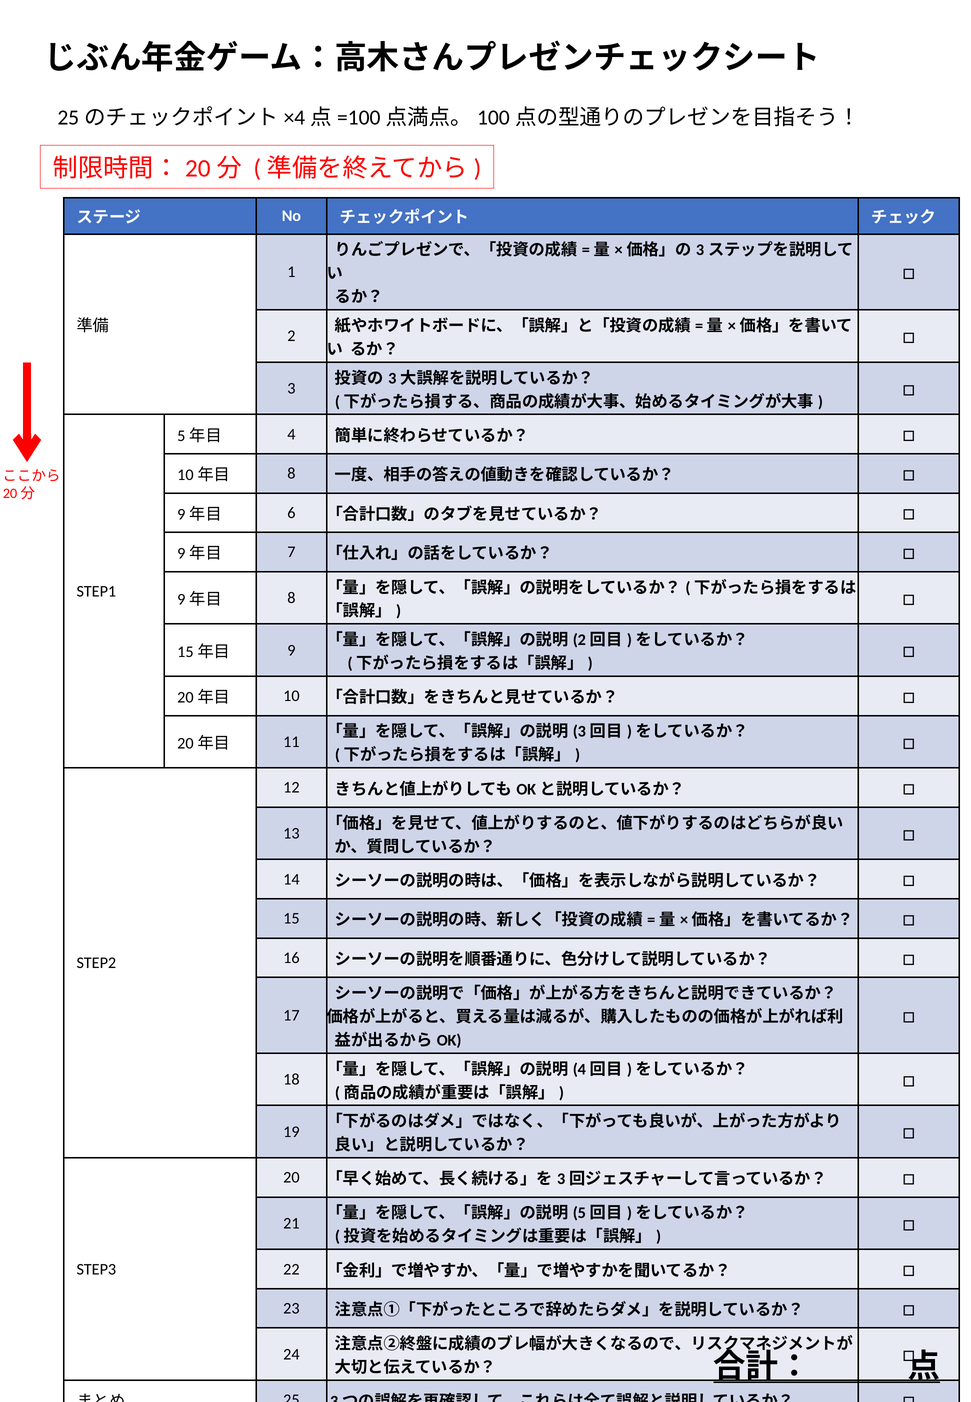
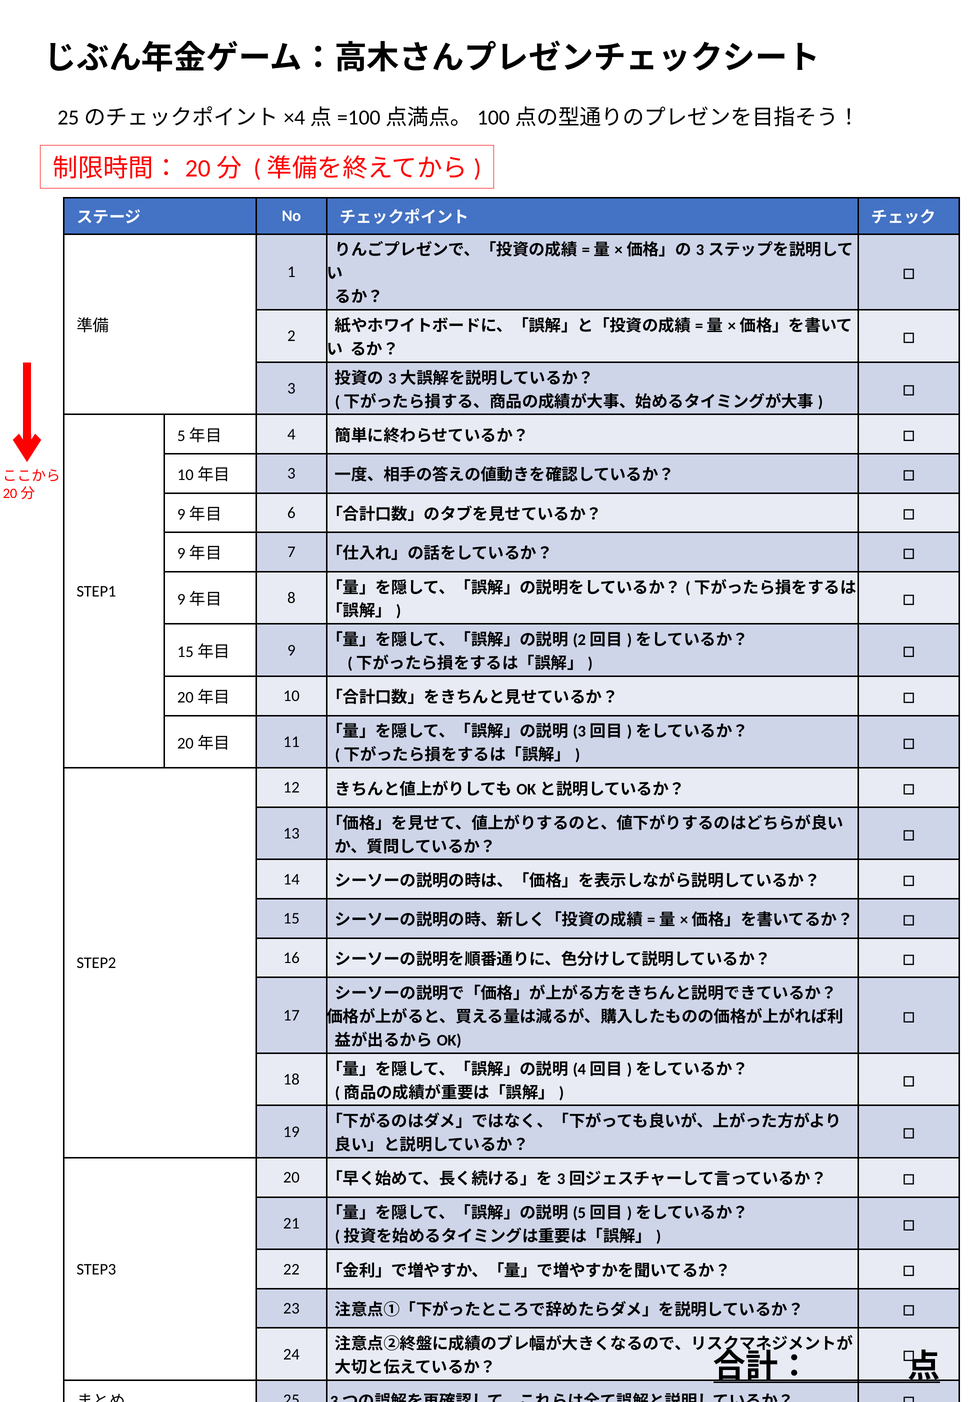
8: 8 -> 3 (291, 474)
